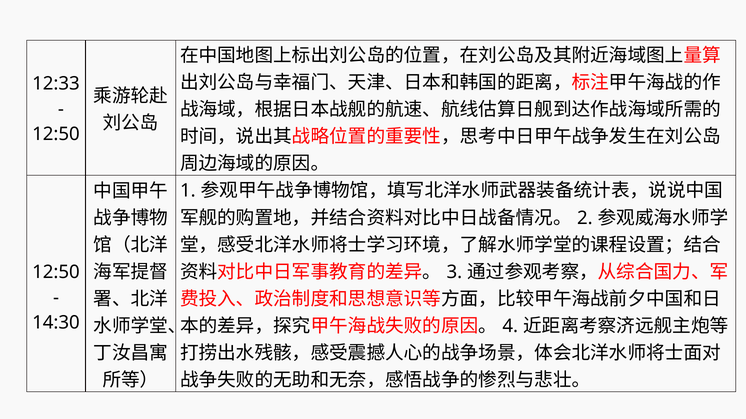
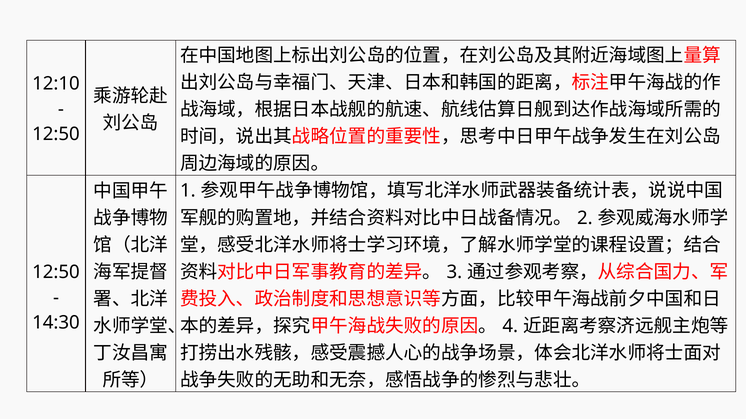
12:33: 12:33 -> 12:10 (56, 84)
